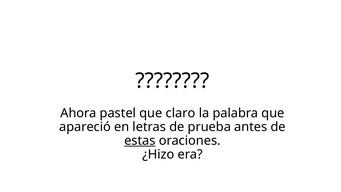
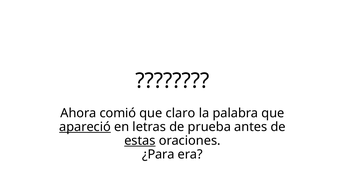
pastel: pastel -> comió (118, 113)
apareció underline: none -> present (85, 127)
¿Hizo: ¿Hizo -> ¿Para (158, 154)
